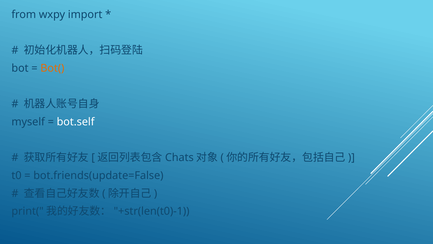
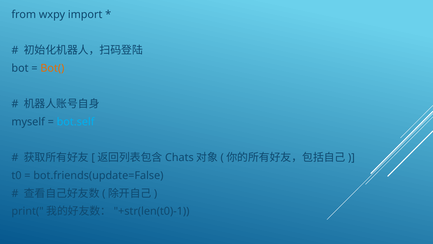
bot.self colour: white -> light blue (76, 122)
